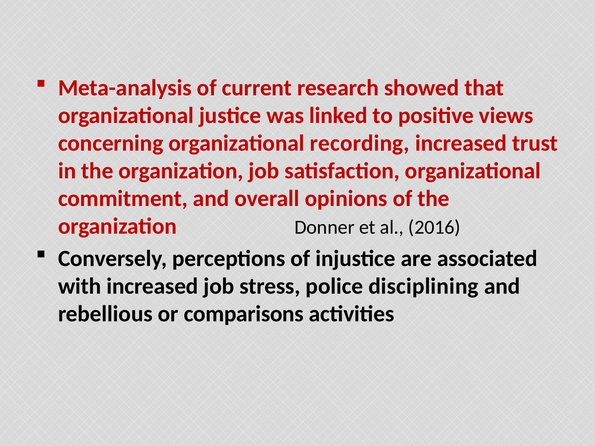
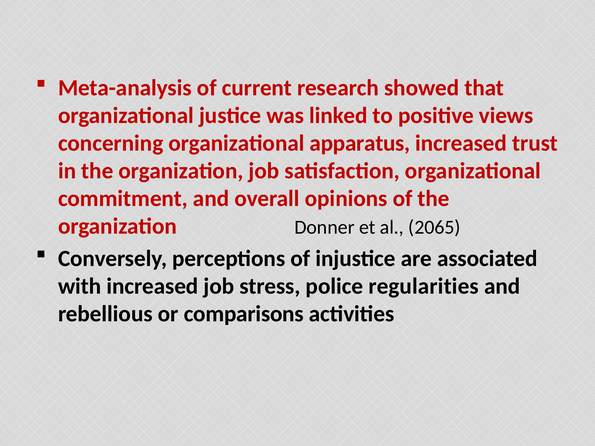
recording: recording -> apparatus (360, 143)
2016: 2016 -> 2065 (434, 227)
disciplining: disciplining -> regularities (424, 286)
